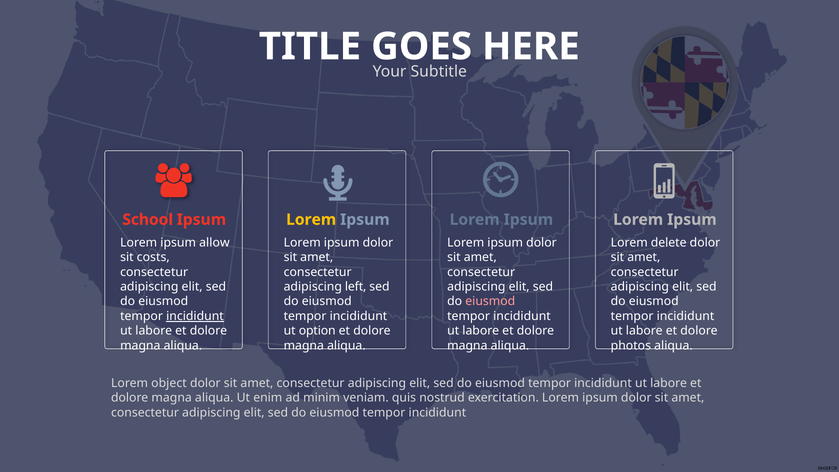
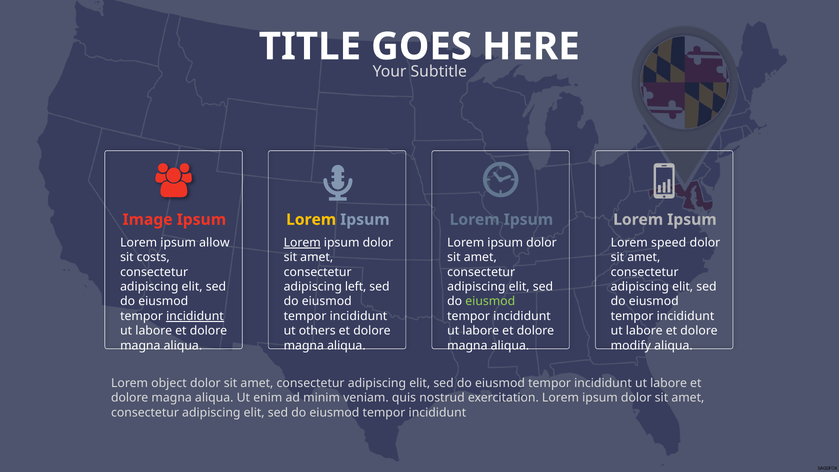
School: School -> Image (148, 220)
Lorem underline: none -> present (302, 243)
delete: delete -> speed (669, 243)
eiusmod colour: pink -> light green (490, 301)
option: option -> others (317, 331)
photos: photos -> modify (631, 345)
